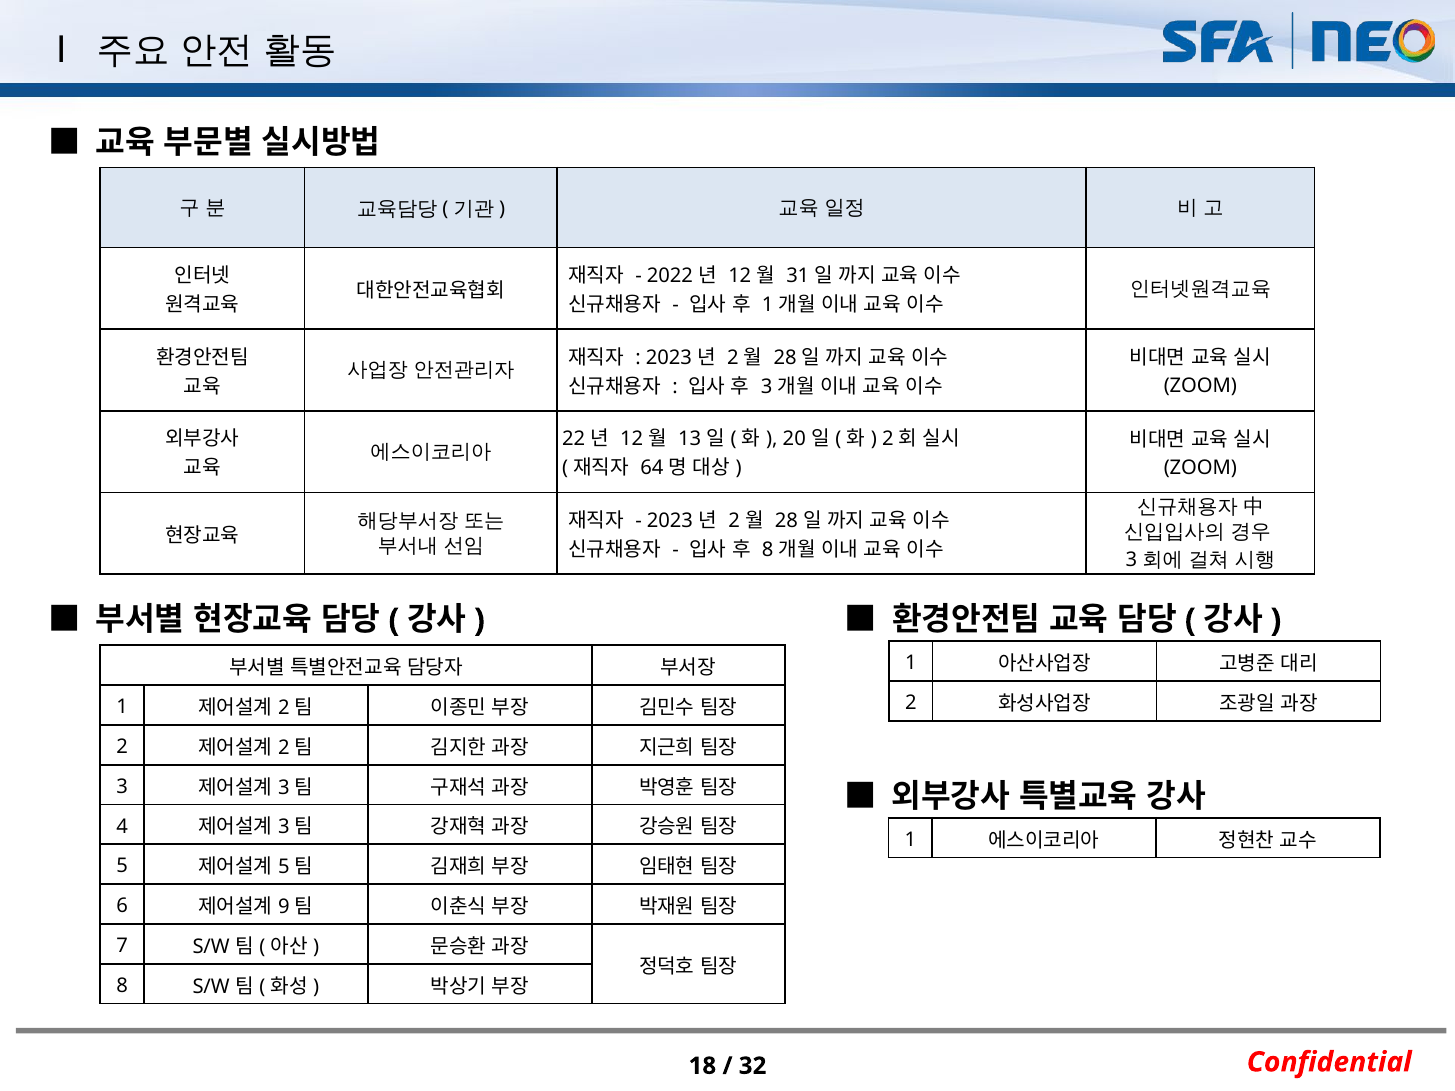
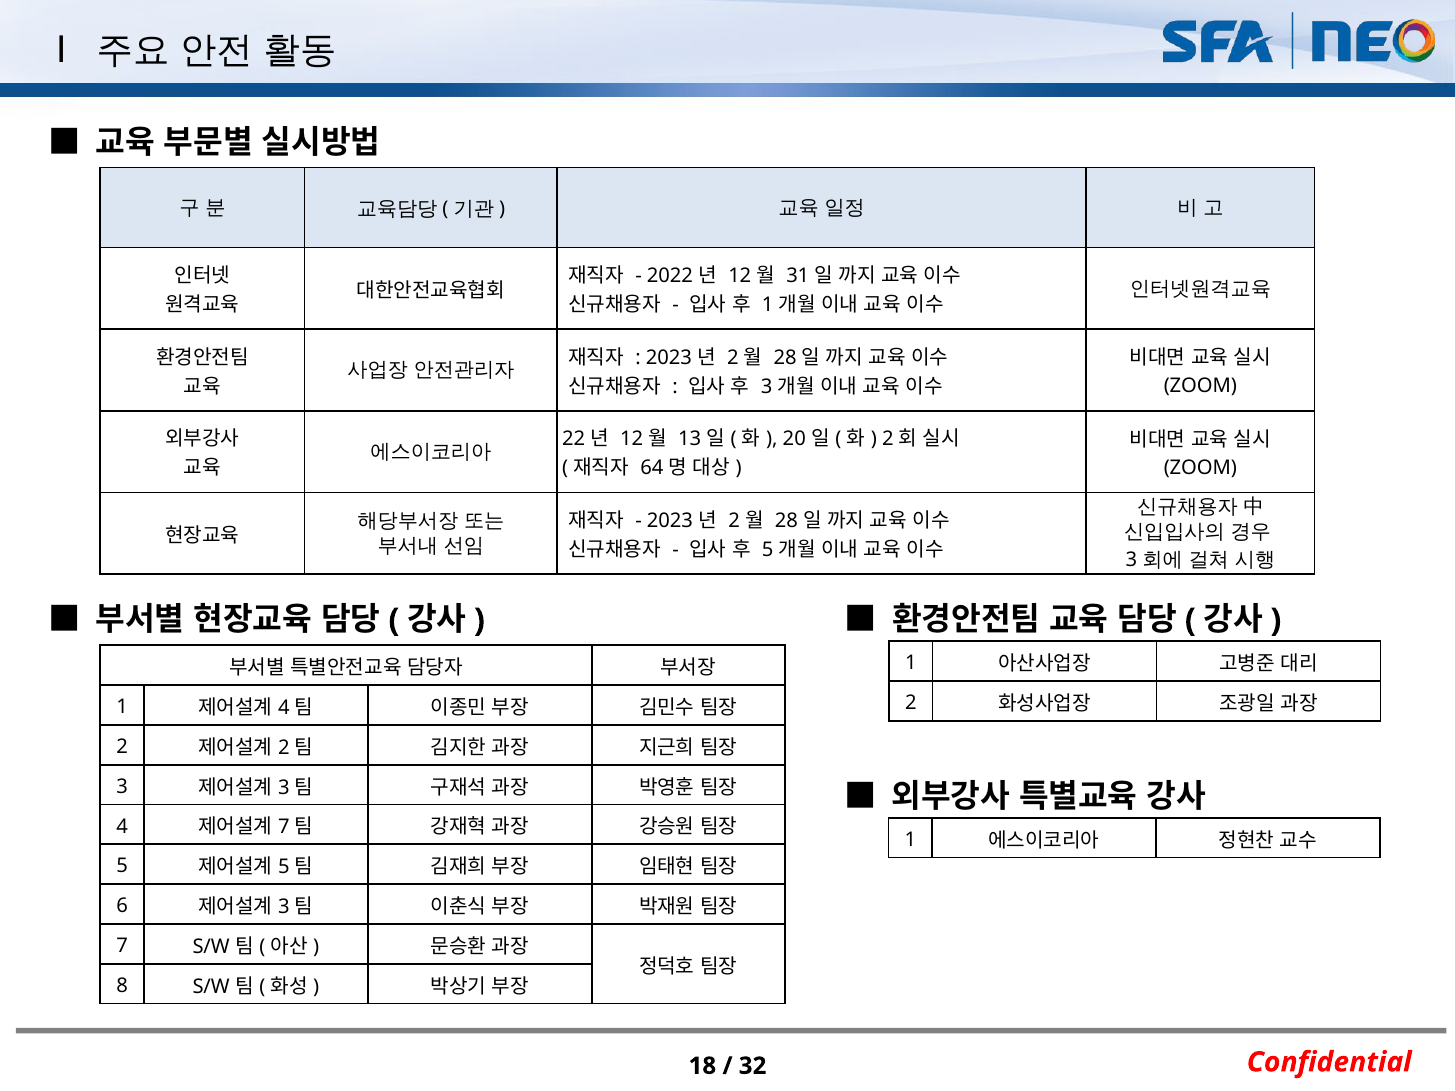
8: 8 -> 5 (768, 550)
2: 2 -> 4 (284, 708)
3: 3 -> 7 (284, 827)
9: 9 -> 3 (284, 907)
